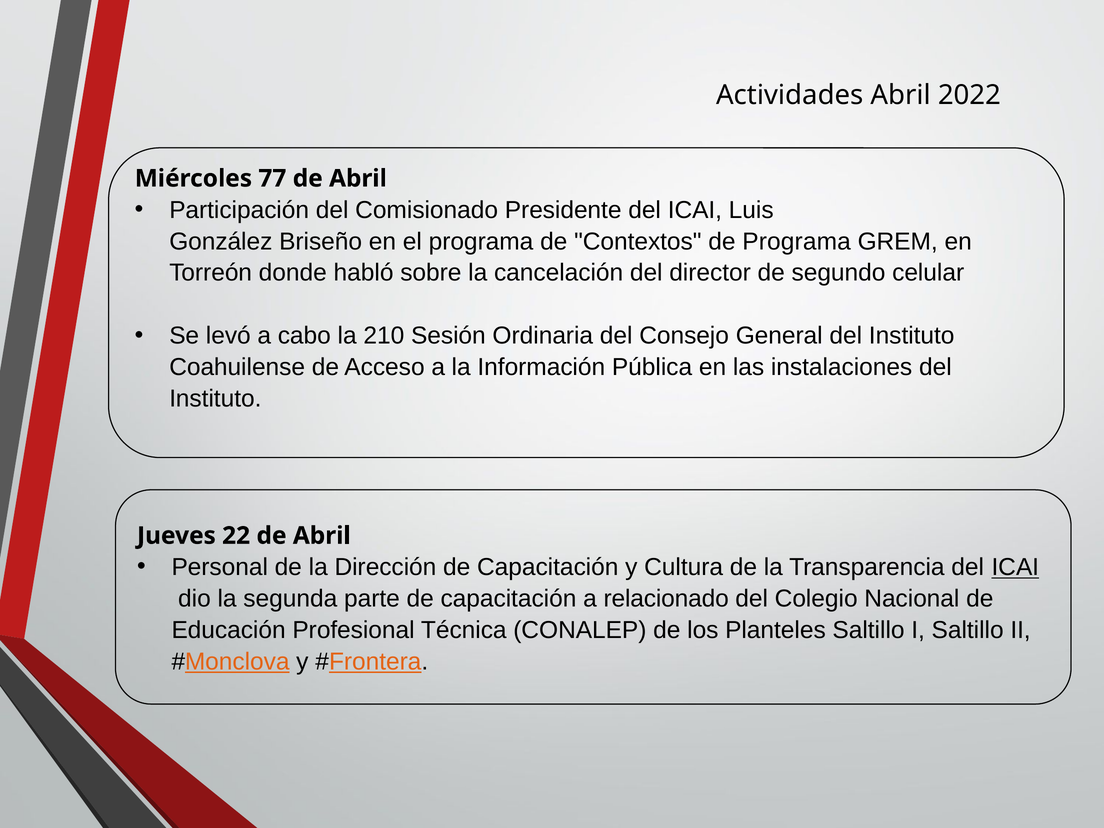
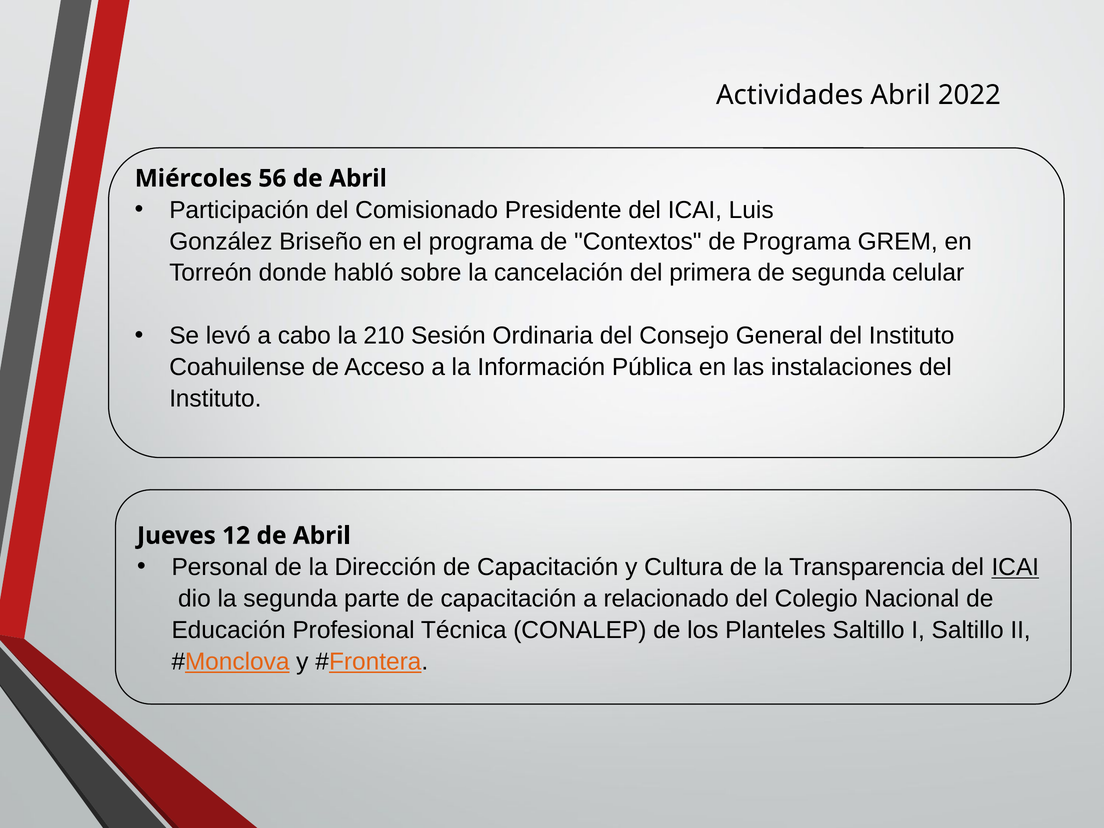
77: 77 -> 56 (272, 179)
director: director -> primera (710, 273)
de segundo: segundo -> segunda (838, 273)
22: 22 -> 12 (236, 536)
